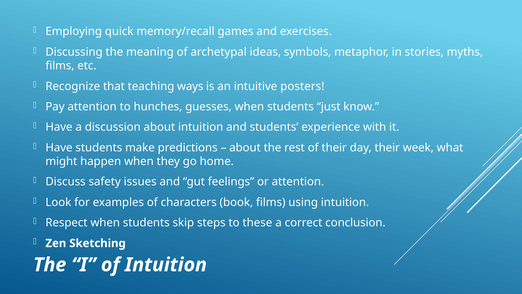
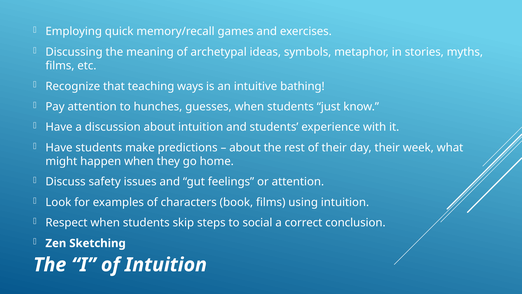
posters: posters -> bathing (302, 86)
these: these -> social (257, 223)
